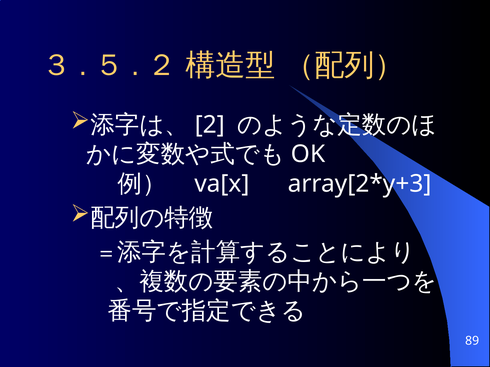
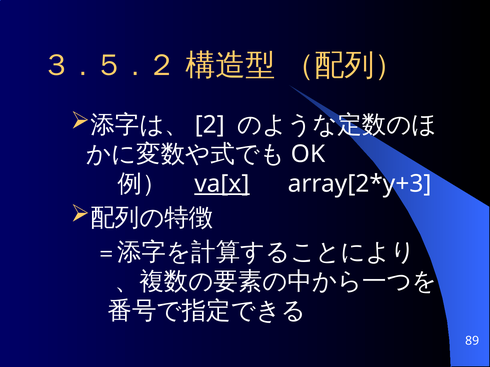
va[x underline: none -> present (222, 184)
